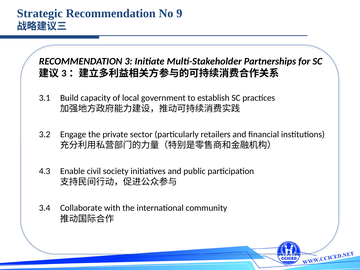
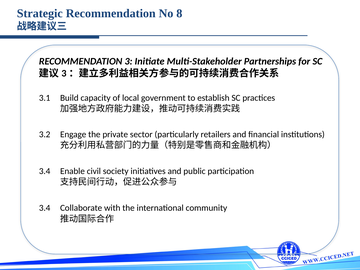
9: 9 -> 8 (179, 13)
4.3: 4.3 -> 3.4 (45, 171)
